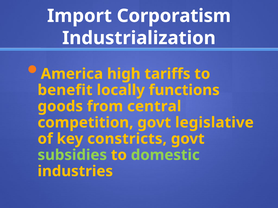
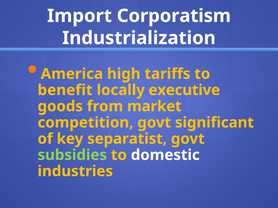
functions: functions -> executive (184, 90)
central: central -> market (154, 107)
legislative: legislative -> significant (214, 123)
constricts: constricts -> separatist (127, 139)
domestic colour: light green -> white (165, 155)
